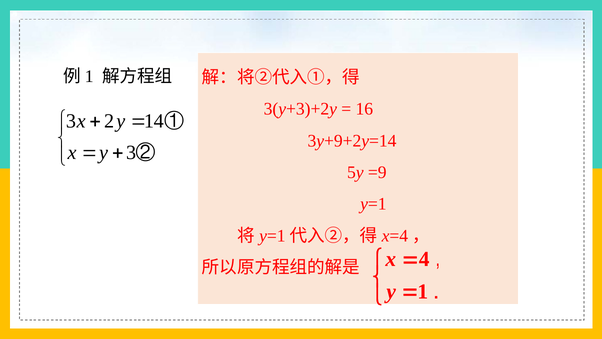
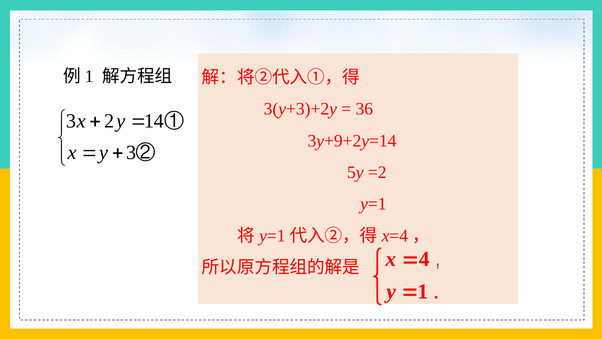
16: 16 -> 36 (364, 109)
=9: =9 -> =2 (377, 172)
